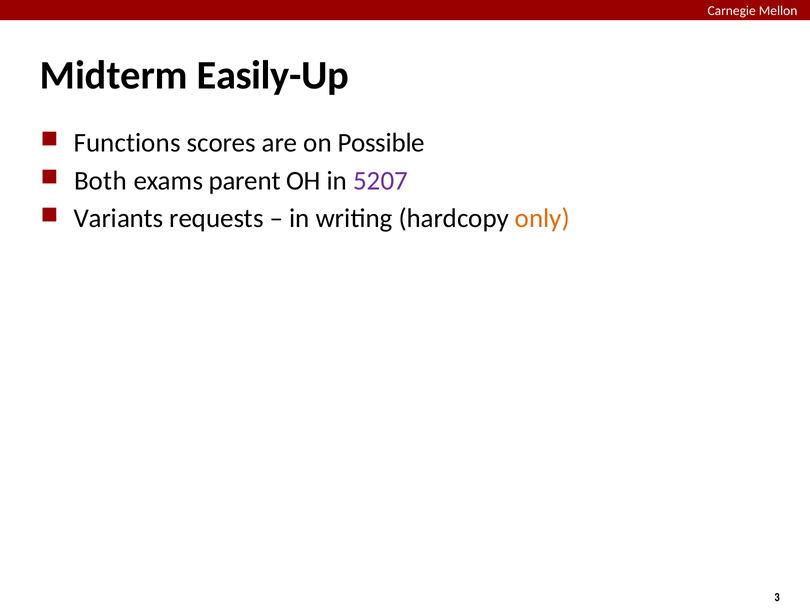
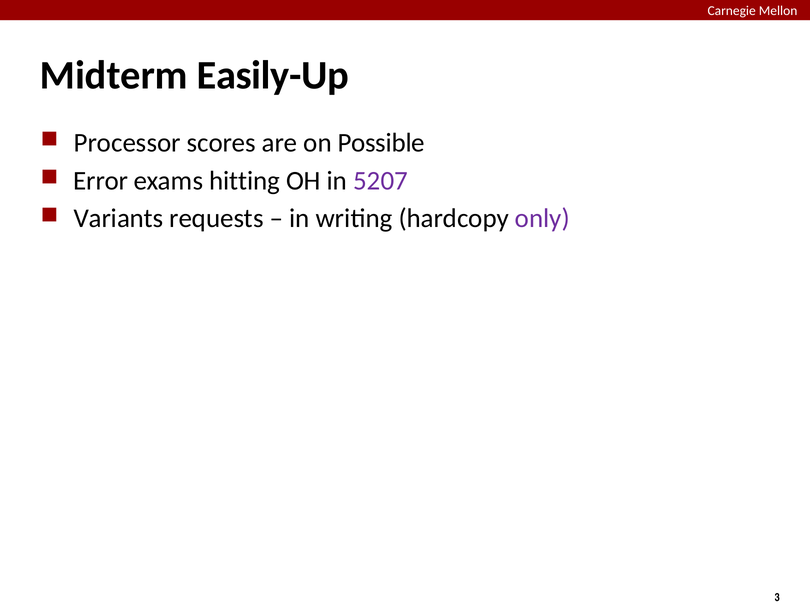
Functions: Functions -> Processor (127, 143)
Both: Both -> Error (101, 181)
parent: parent -> hitting (245, 181)
only colour: orange -> purple (542, 218)
